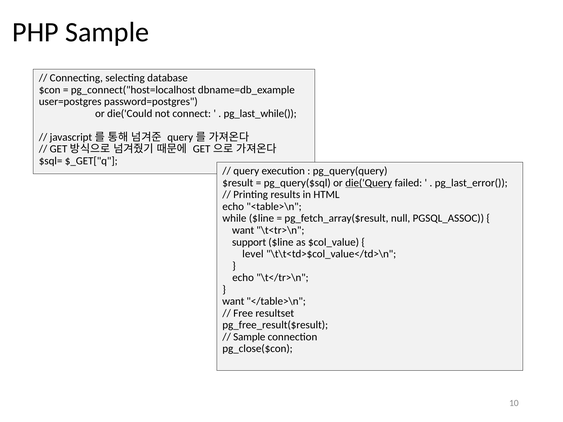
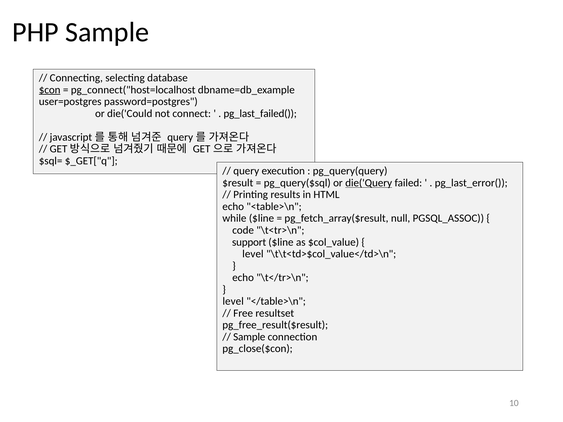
$con underline: none -> present (50, 90)
pg_last_while(: pg_last_while( -> pg_last_failed( (260, 114)
want: want -> code (243, 230)
want: want -> level (233, 301)
